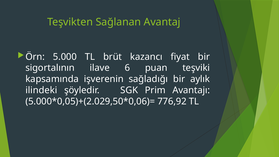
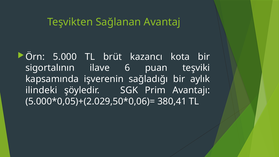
fiyat: fiyat -> kota (180, 57)
776,92: 776,92 -> 380,41 (172, 101)
